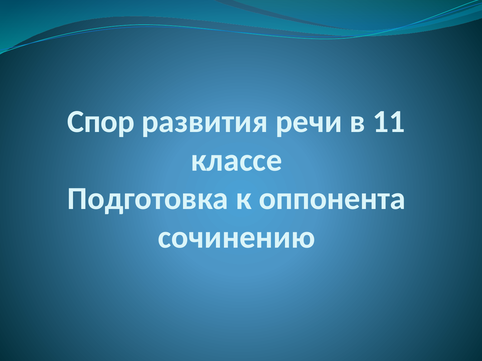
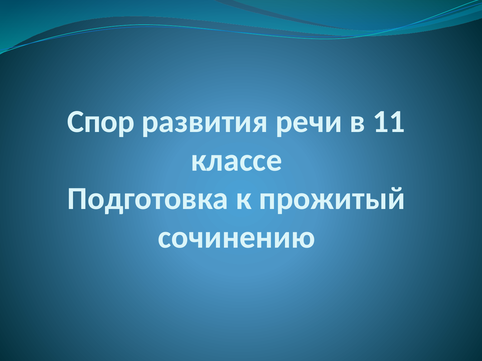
оппонента: оппонента -> прожитый (332, 199)
